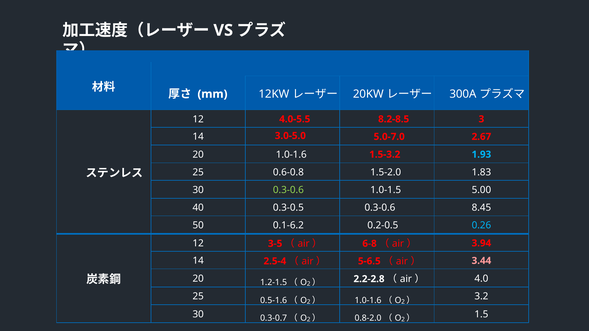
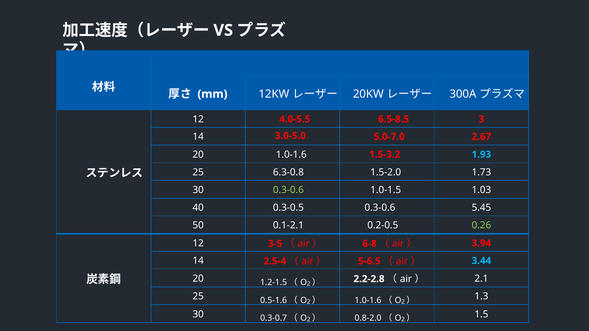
8.2-8.5: 8.2-8.5 -> 6.5-8.5 (394, 119)
0.6-0.8: 0.6-0.8 -> 6.3-0.8 (288, 172)
1.83: 1.83 -> 1.73 (481, 172)
5.00: 5.00 -> 1.03 (481, 190)
8.45: 8.45 -> 5.45 (481, 208)
0.1-6.2: 0.1-6.2 -> 0.1-2.1 (288, 226)
0.26 colour: light blue -> light green (481, 226)
3.44 colour: pink -> light blue (481, 261)
4.0: 4.0 -> 2.1 (481, 279)
3.2: 3.2 -> 1.3 (481, 297)
